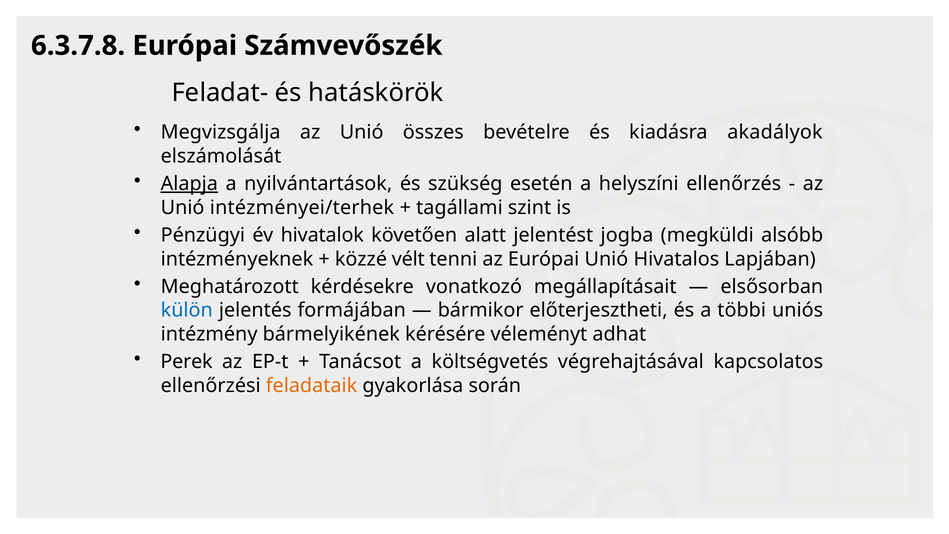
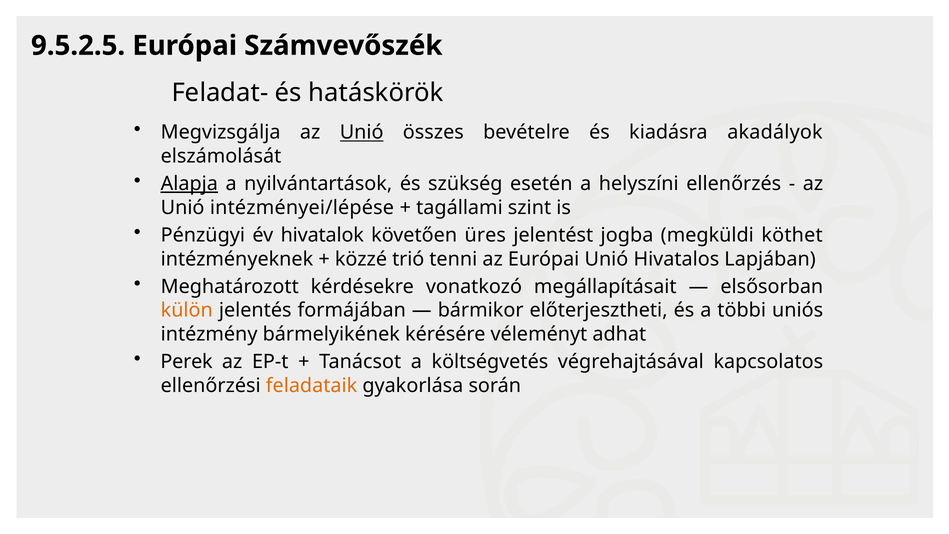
6.3.7.8: 6.3.7.8 -> 9.5.2.5 (78, 46)
Unió underline: none -> present (362, 132)
intézményei/terhek: intézményei/terhek -> intézményei/lépése (302, 207)
alatt: alatt -> üres (485, 235)
alsóbb: alsóbb -> köthet (792, 235)
vélt: vélt -> trió (408, 259)
külön colour: blue -> orange (187, 310)
